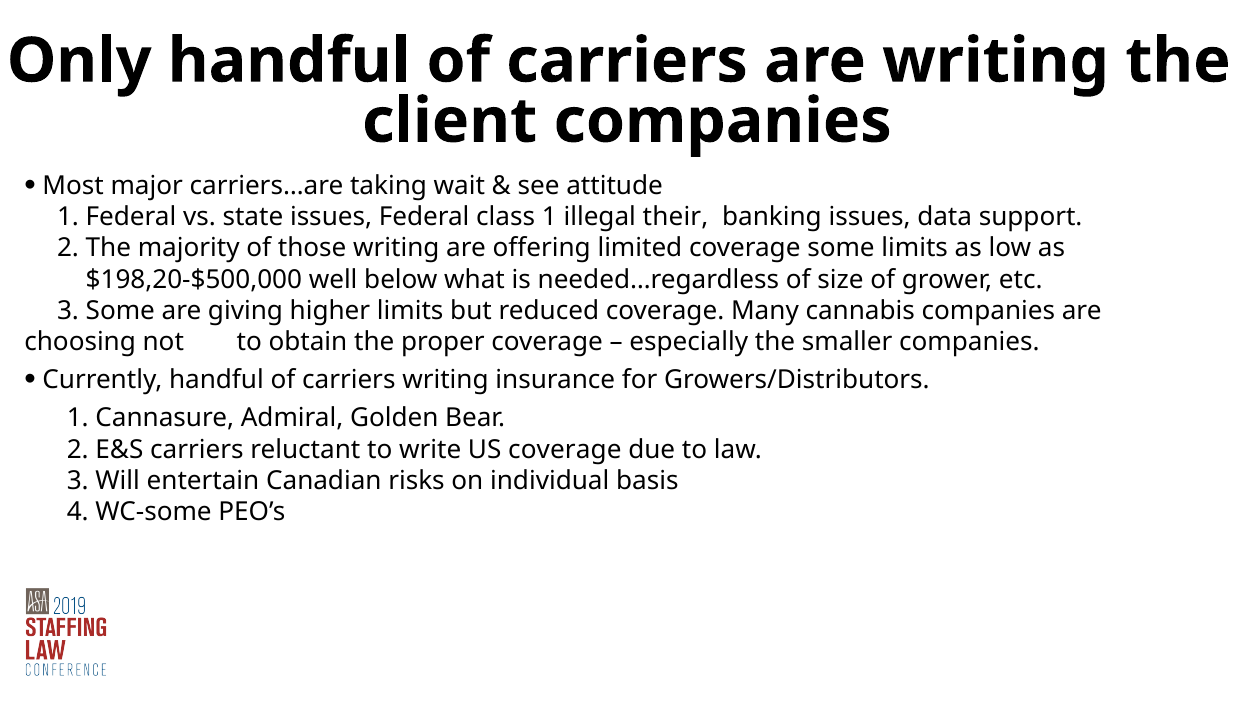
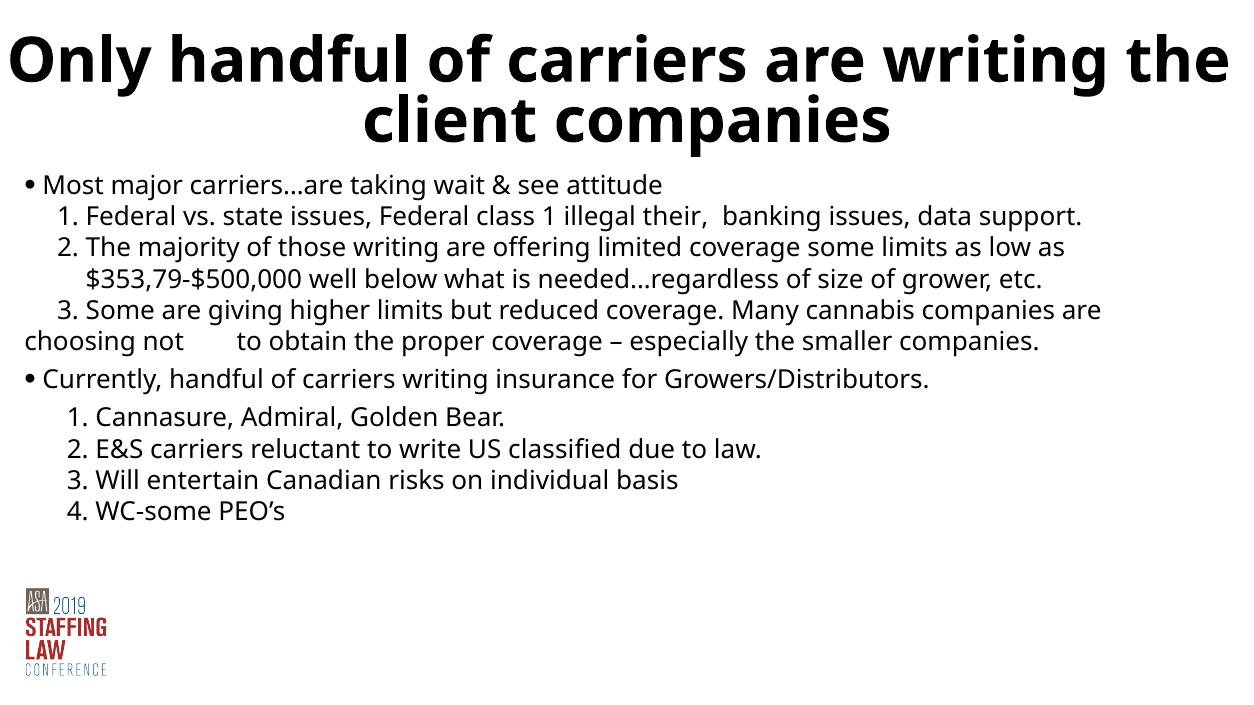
$198,20-$500,000: $198,20-$500,000 -> $353,79-$500,000 (194, 280)
US coverage: coverage -> classified (565, 450)
